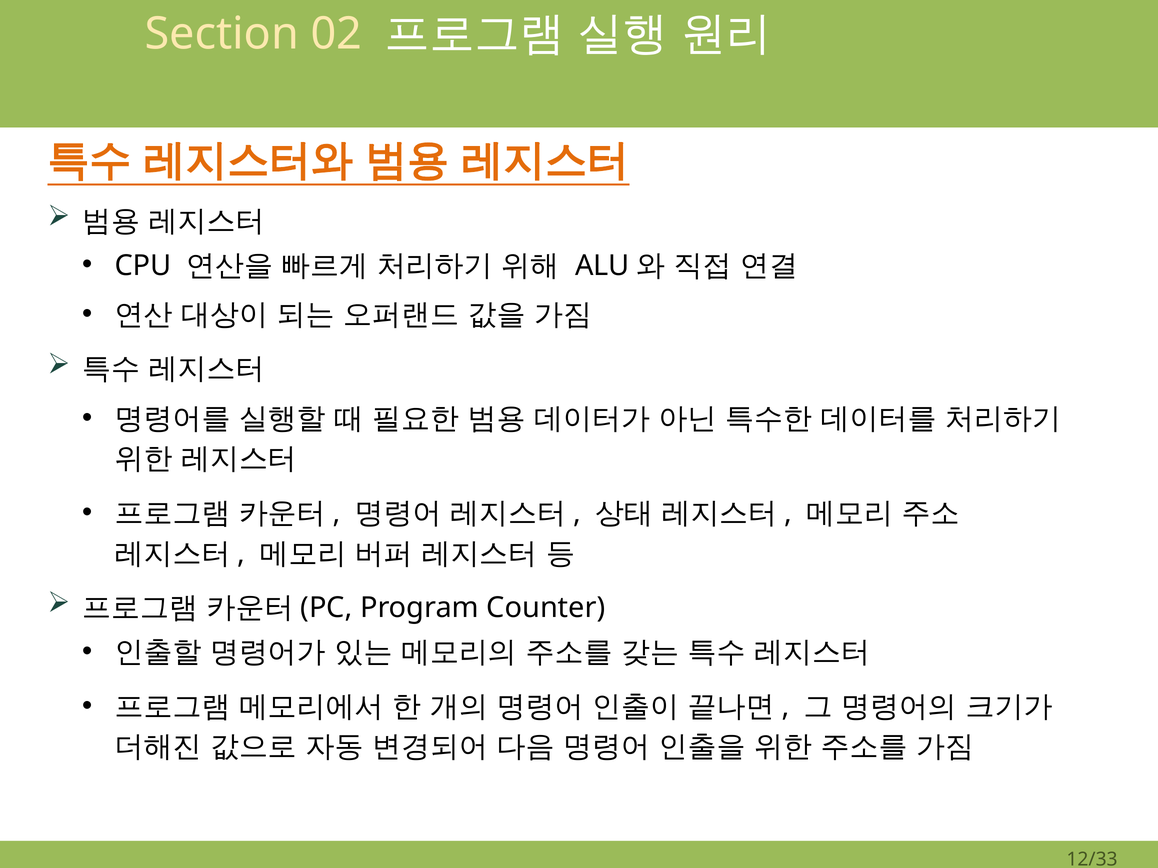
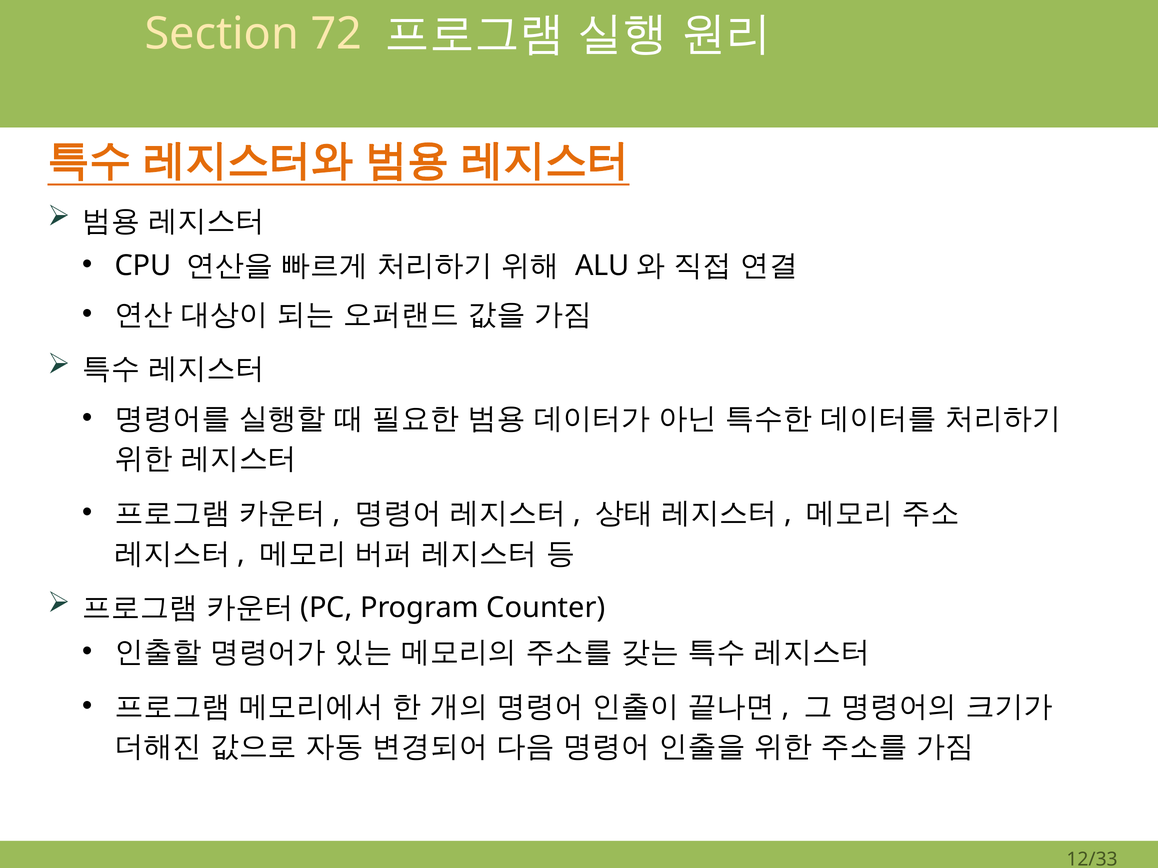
02: 02 -> 72 (336, 34)
